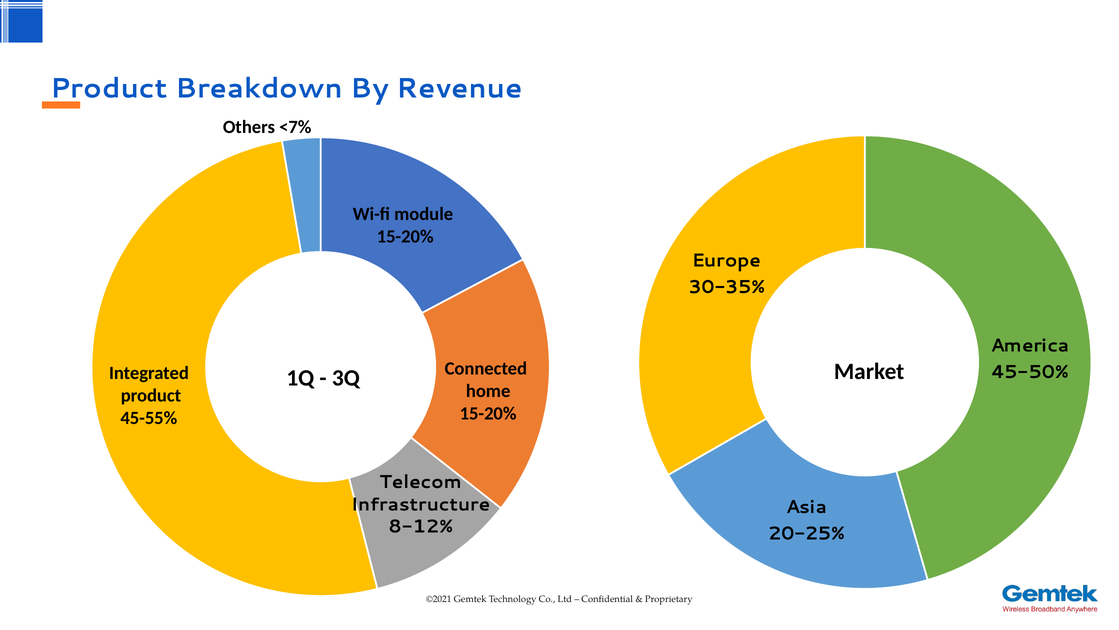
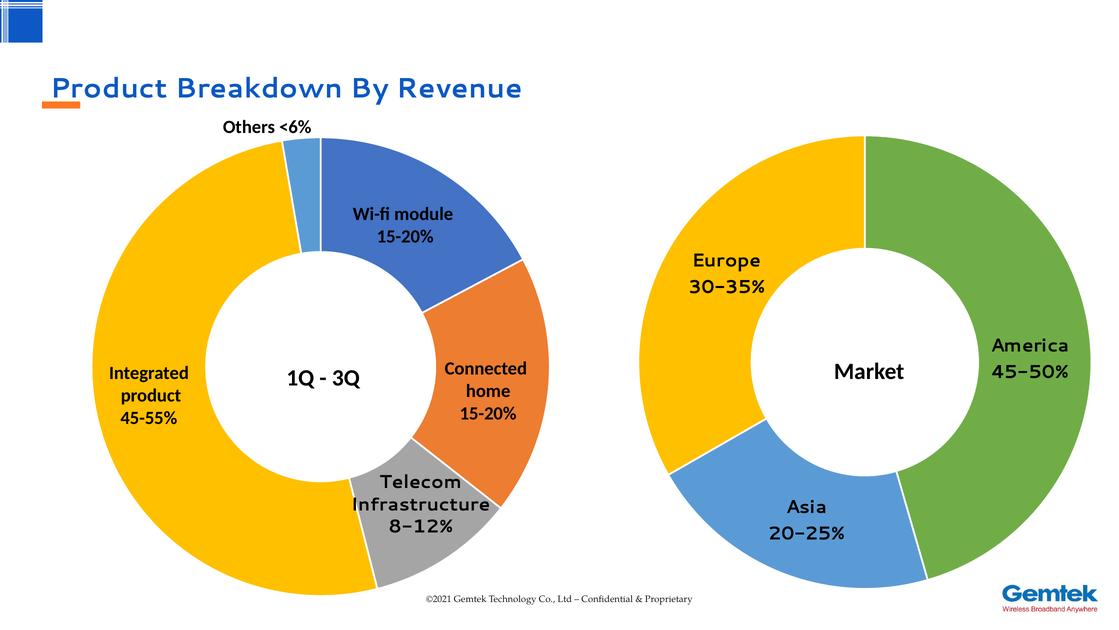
<7%: <7% -> <6% (295, 127)
